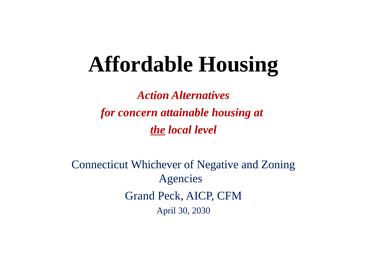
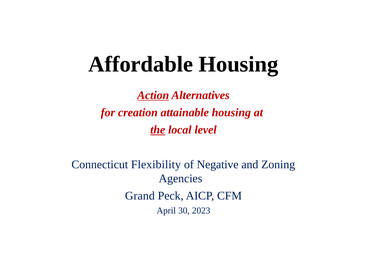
Action underline: none -> present (153, 95)
concern: concern -> creation (138, 113)
Whichever: Whichever -> Flexibility (156, 165)
2030: 2030 -> 2023 (201, 211)
